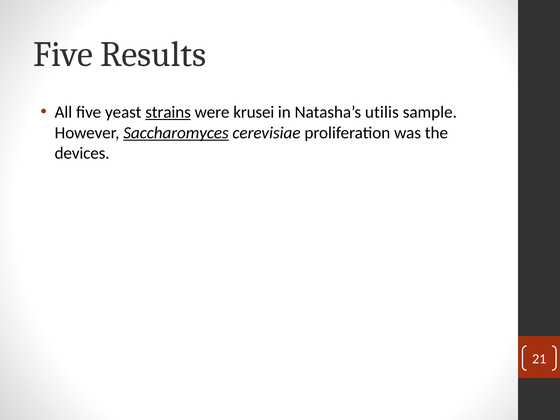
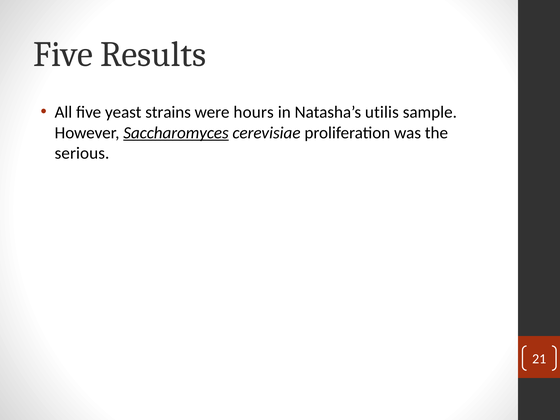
strains underline: present -> none (168, 112)
krusei: krusei -> hours (254, 112)
devices: devices -> serious (82, 153)
